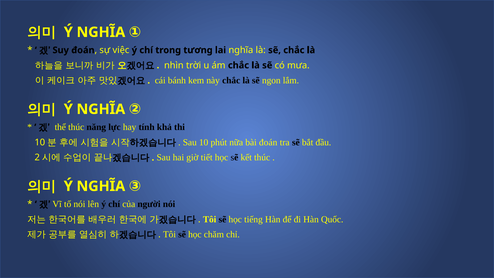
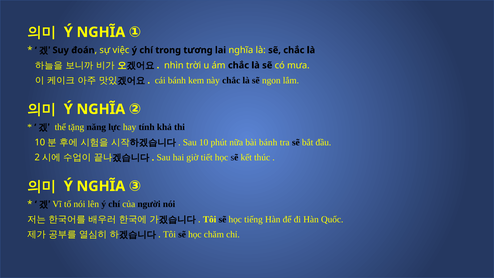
thể thúc: thúc -> tặng (76, 127)
bài đoán: đoán -> bánh (268, 142)
